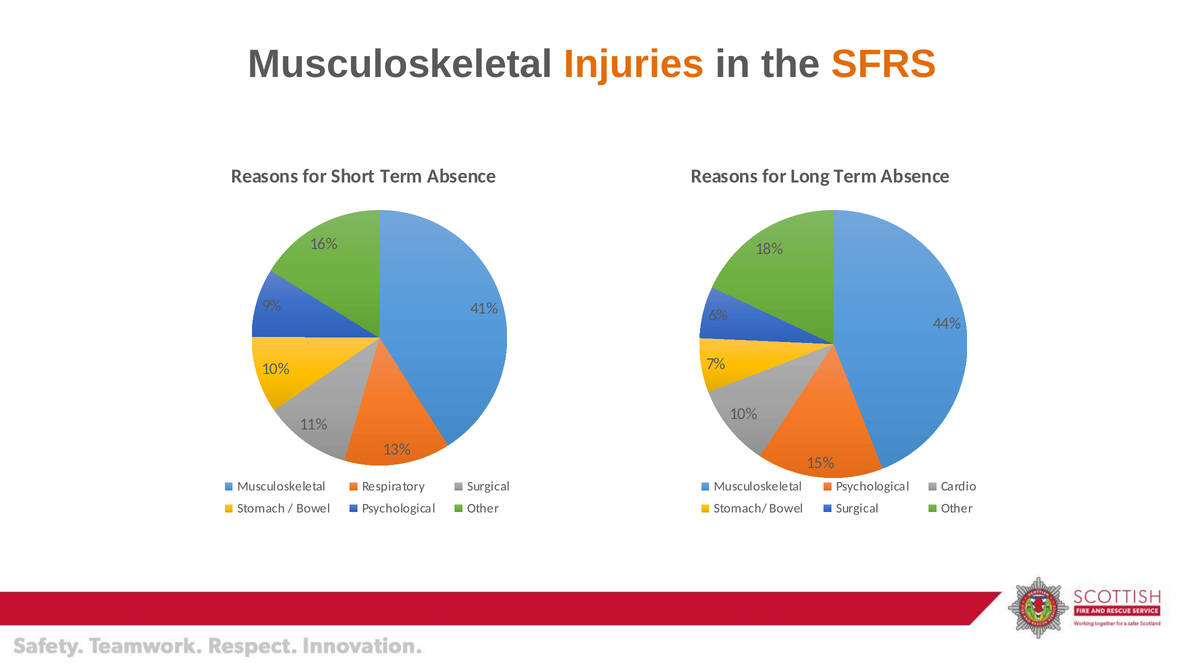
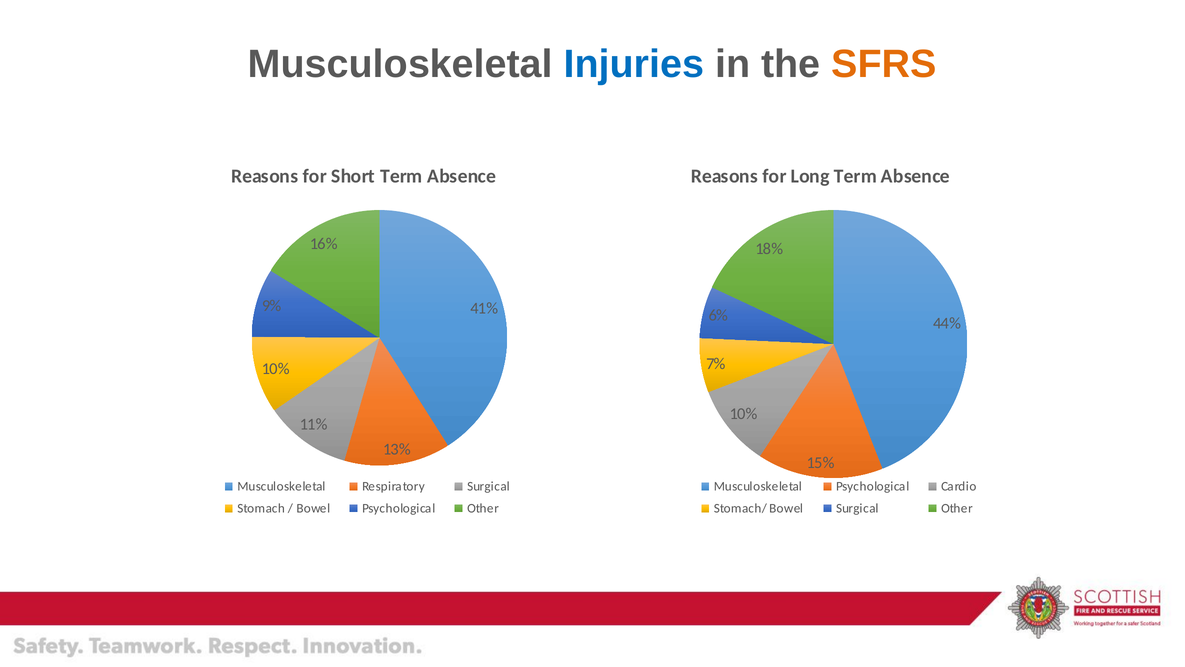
Injuries colour: orange -> blue (634, 64)
